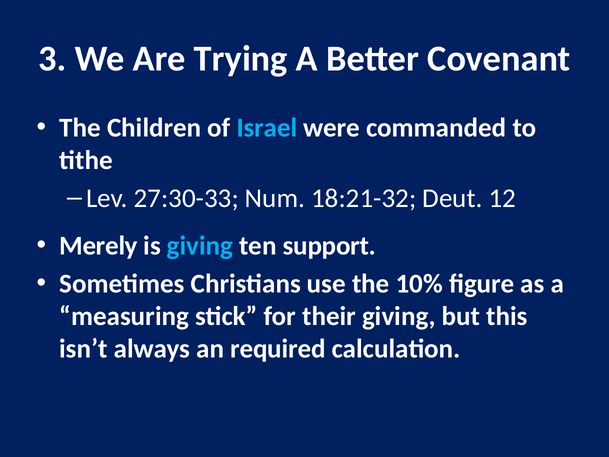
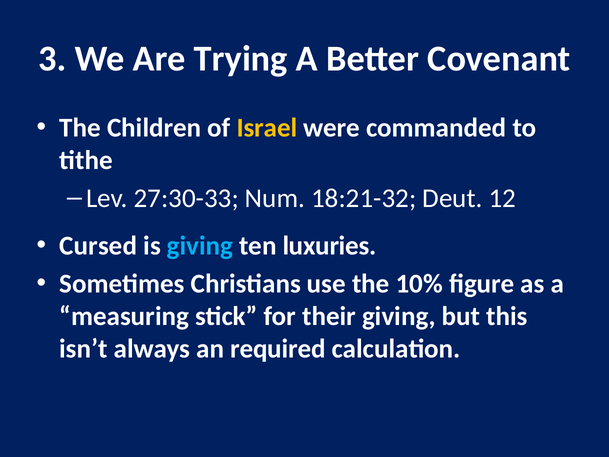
Israel colour: light blue -> yellow (267, 128)
Merely: Merely -> Cursed (98, 246)
support: support -> luxuries (329, 246)
